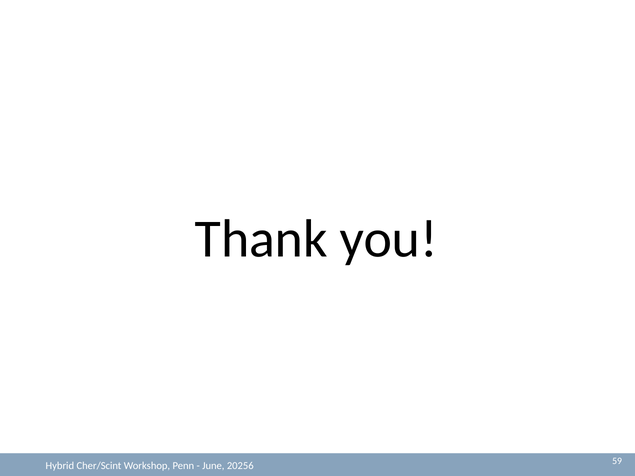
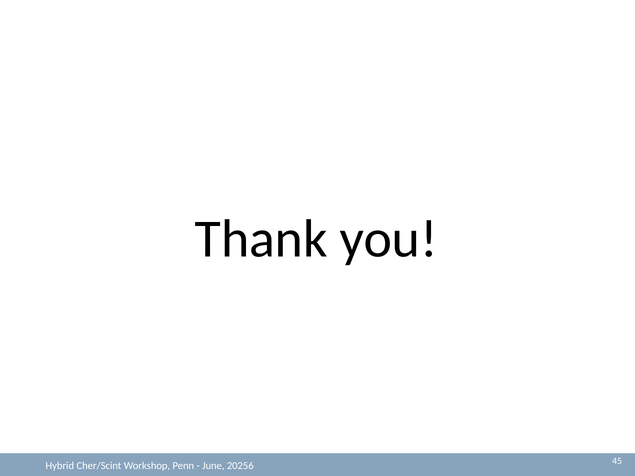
59: 59 -> 45 (617, 461)
